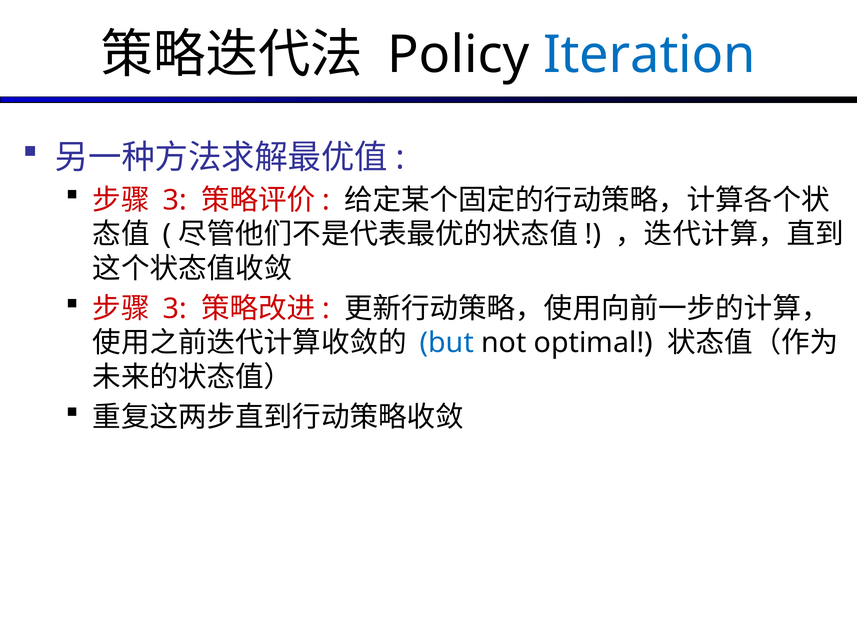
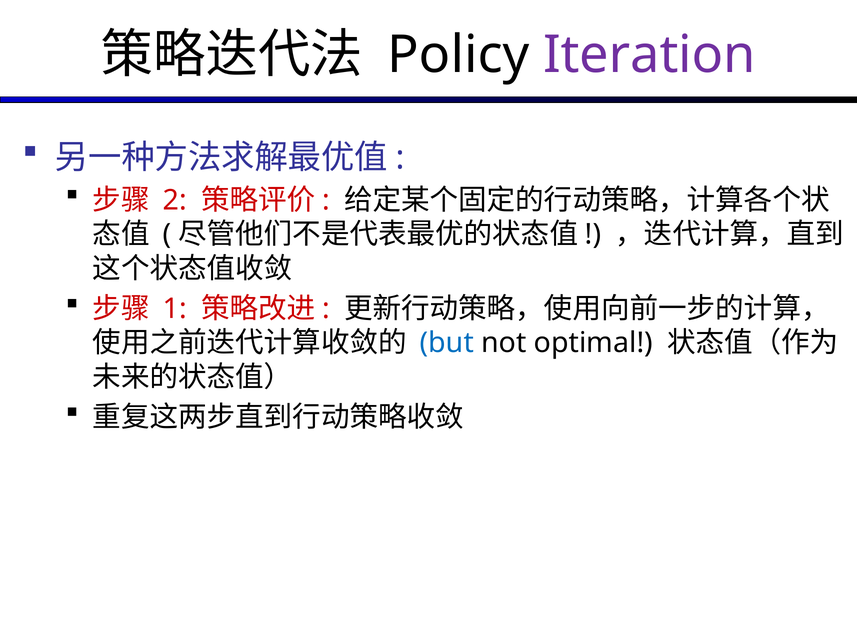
Iteration colour: blue -> purple (649, 55)
3: 3 -> 2 (175, 200)
3: 3 -> 1 (175, 309)
